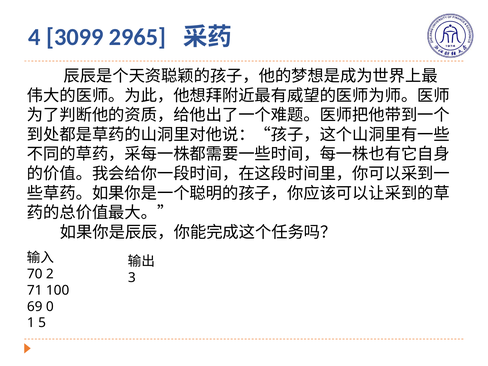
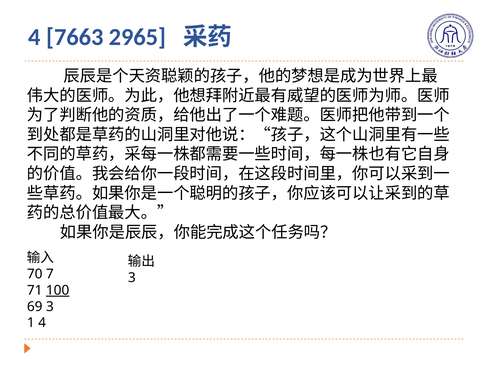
3099: 3099 -> 7663 (75, 37)
2: 2 -> 7 (50, 274)
100 underline: none -> present (58, 290)
69 0: 0 -> 3 (50, 307)
1 5: 5 -> 4 (42, 323)
